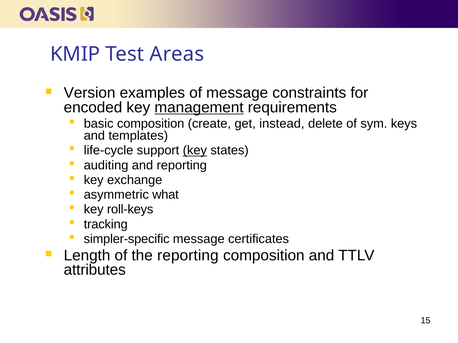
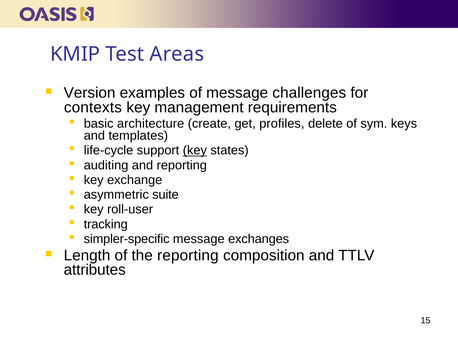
constraints: constraints -> challenges (309, 93)
encoded: encoded -> contexts (93, 108)
management underline: present -> none (199, 108)
basic composition: composition -> architecture (151, 124)
instead: instead -> profiles (282, 124)
what: what -> suite (166, 195)
roll-keys: roll-keys -> roll-user (130, 210)
certificates: certificates -> exchanges (259, 239)
